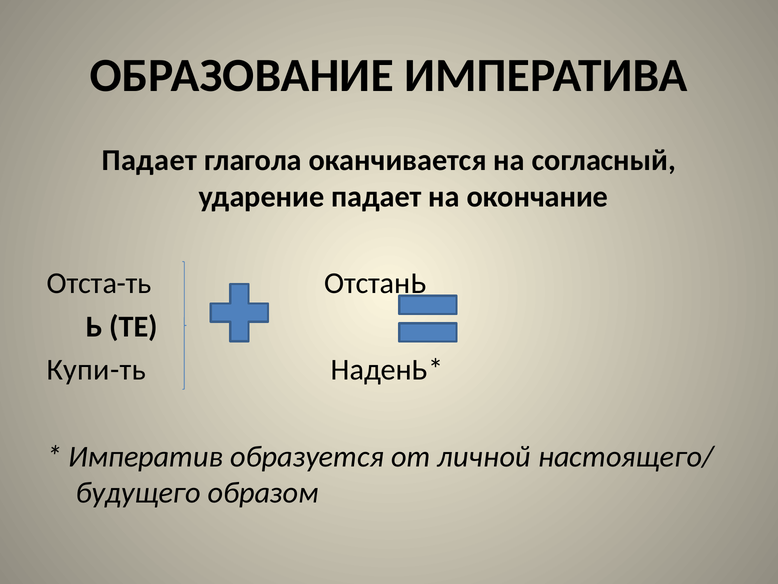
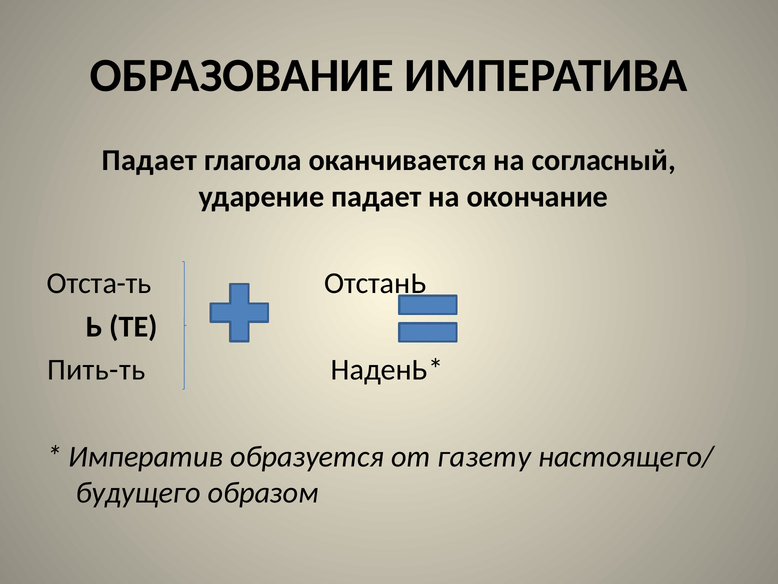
Купи-ть: Купи-ть -> Пить-ть (96, 370)
личной: личной -> газету (484, 456)
